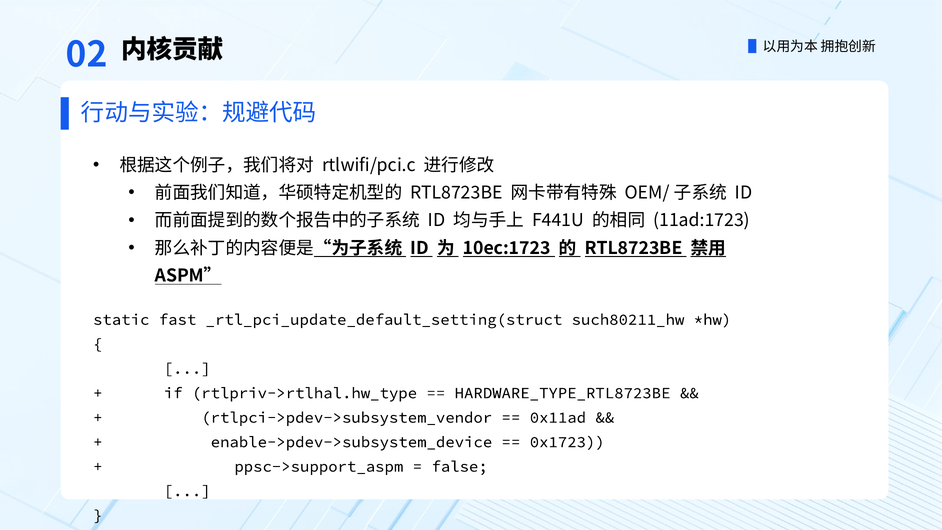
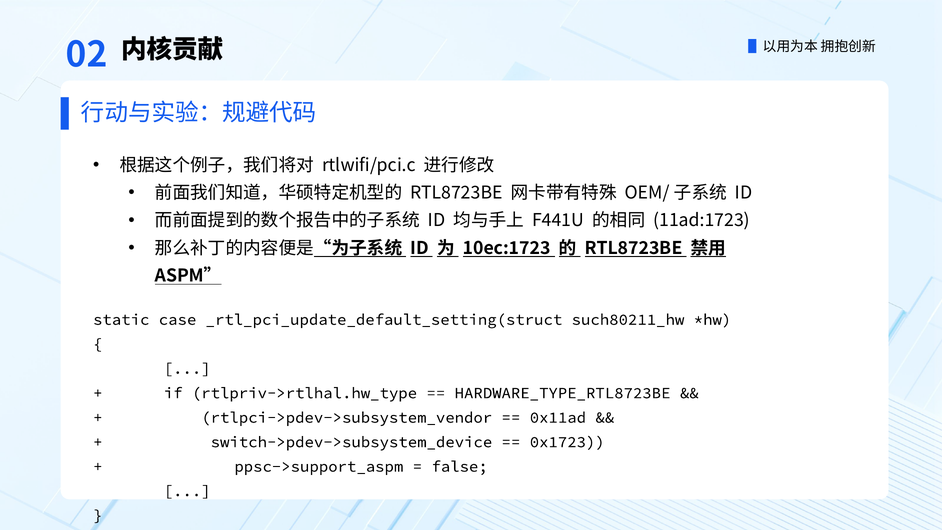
fast: fast -> case (178, 320)
enable->pdev->subsystem_device: enable->pdev->subsystem_device -> switch->pdev->subsystem_device (351, 442)
